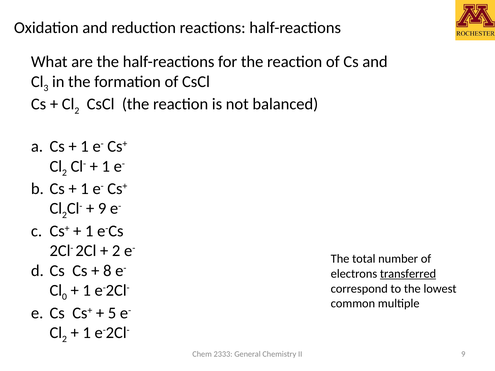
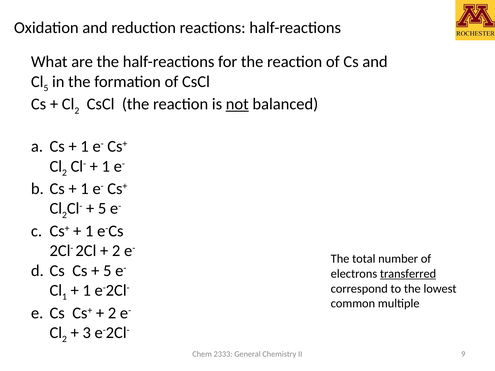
3: 3 -> 5 (46, 88)
not underline: none -> present (237, 104)
9: 9 -> 5 (102, 209)
8: 8 -> 5 (107, 271)
0: 0 -> 1 (64, 297)
5: 5 -> 2 (112, 313)
1: 1 -> 3 (87, 333)
